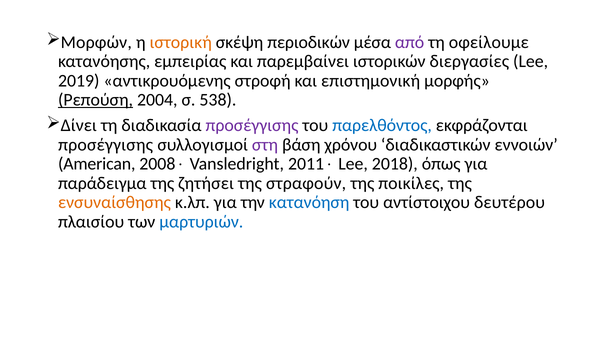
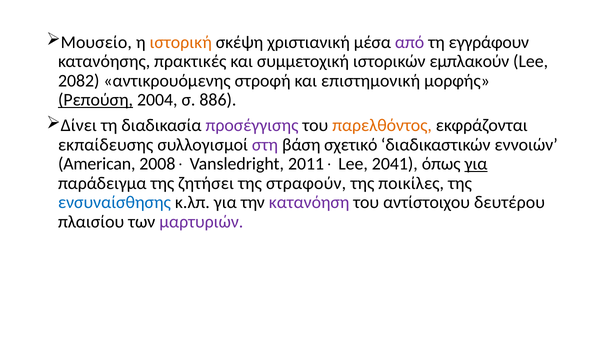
Μορφών: Μορφών -> Μουσείο (96, 42)
περιοδικών: περιοδικών -> χριστιανική (309, 42)
οφείλουμε: οφείλουμε -> εγγράφουν (489, 42)
εμπειρίας: εμπειρίας -> πρακτικές (190, 61)
παρεμβαίνει: παρεμβαίνει -> συμμετοχική (303, 61)
διεργασίες: διεργασίες -> εμπλακούν (469, 61)
2019: 2019 -> 2082 (79, 81)
538: 538 -> 886 (218, 100)
παρελθόντος colour: blue -> orange (382, 125)
προσέγγισης: προσέγγισης -> εκπαίδευσης (106, 145)
χρόνου: χρόνου -> σχετικό (351, 145)
2018: 2018 -> 2041 (395, 164)
για underline: none -> present (476, 164)
ενσυναίσθησης colour: orange -> blue (114, 202)
κατανόηση colour: blue -> purple (309, 202)
μαρτυριών colour: blue -> purple (201, 221)
